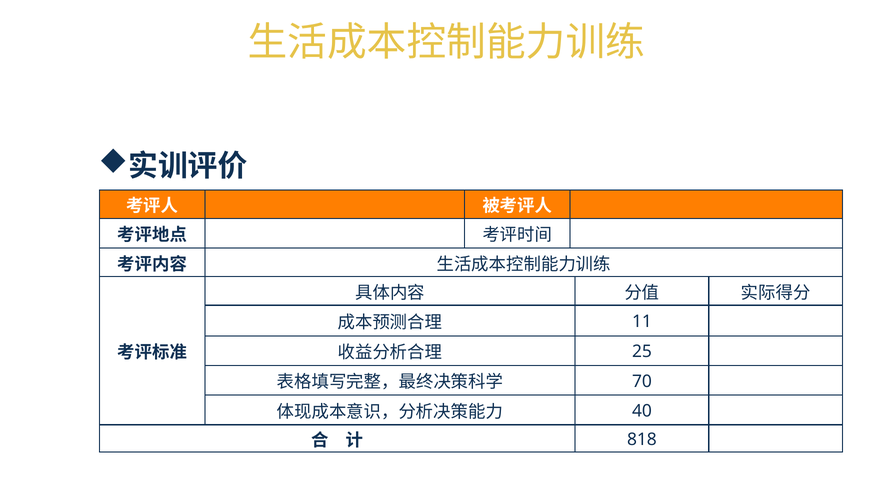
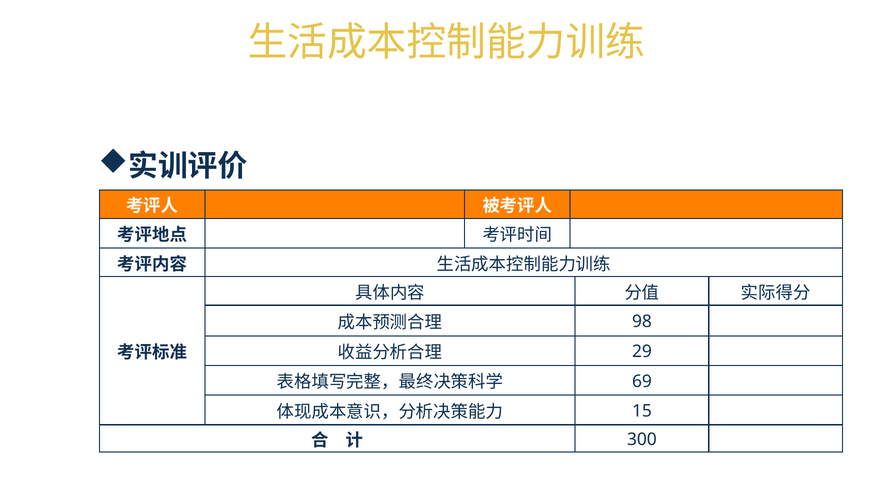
11: 11 -> 98 (642, 322)
25: 25 -> 29 (642, 352)
70: 70 -> 69 (642, 382)
40: 40 -> 15 (642, 411)
818: 818 -> 300 (642, 440)
